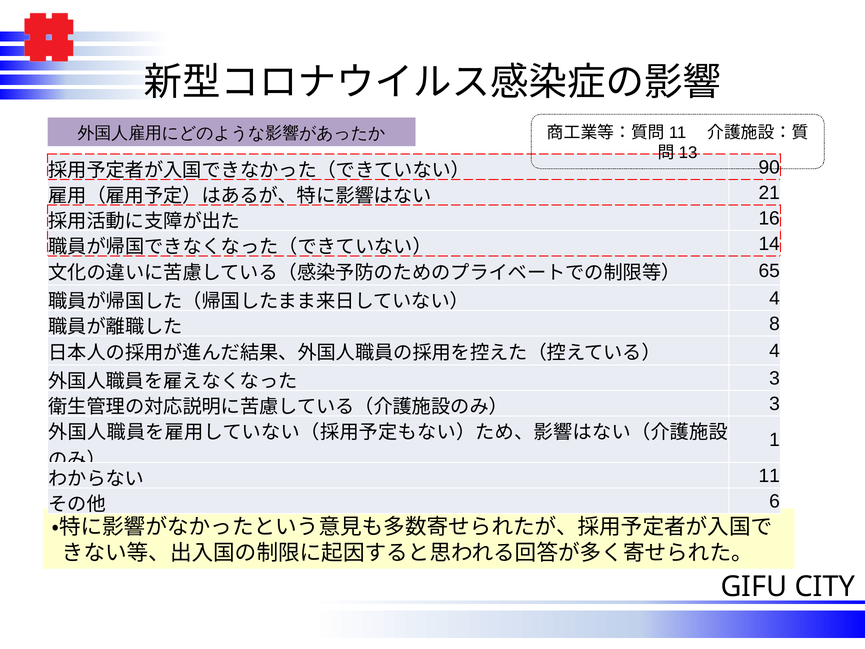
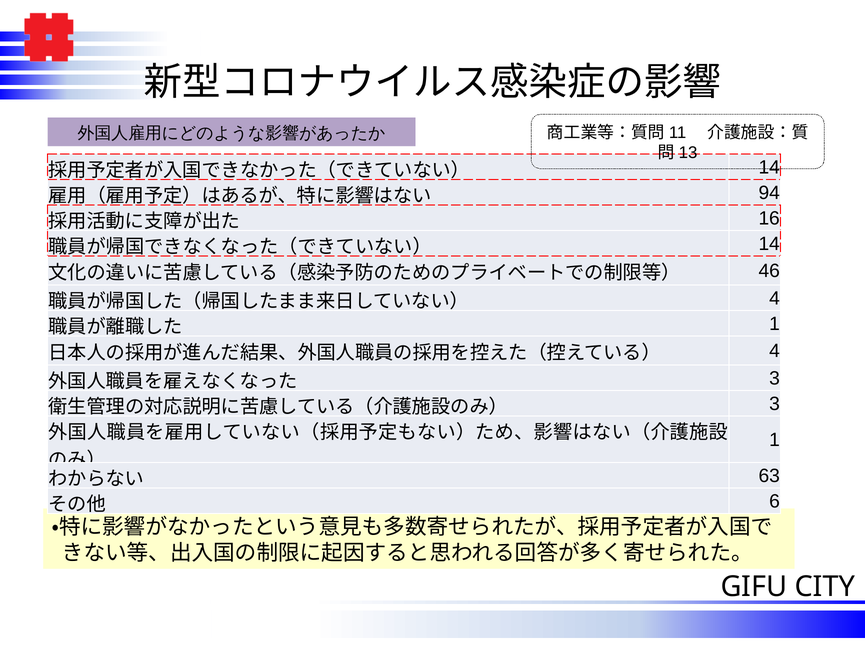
90: 90 -> 14 (769, 167)
21: 21 -> 94 (769, 193)
65: 65 -> 46 (769, 271)
8: 8 -> 1 (775, 324)
11: 11 -> 63 (769, 476)
